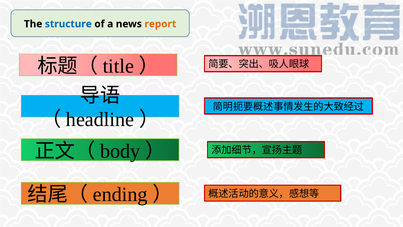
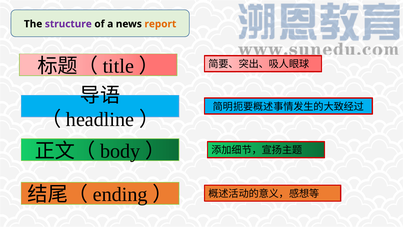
structure colour: blue -> purple (68, 24)
